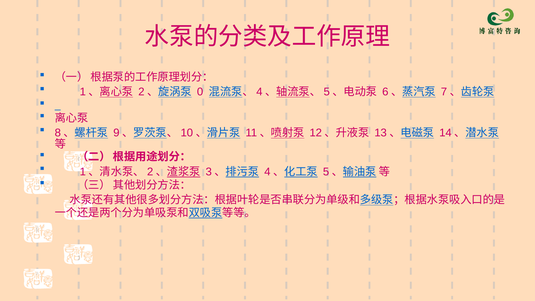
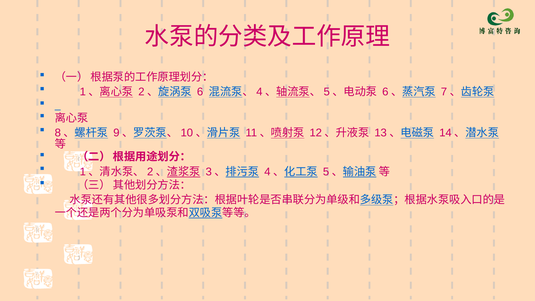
0: 0 -> 6 (200, 92)
